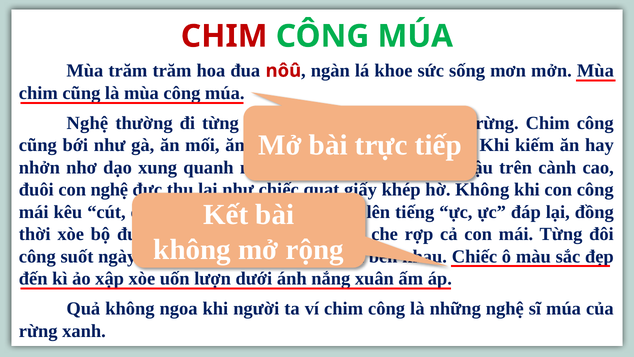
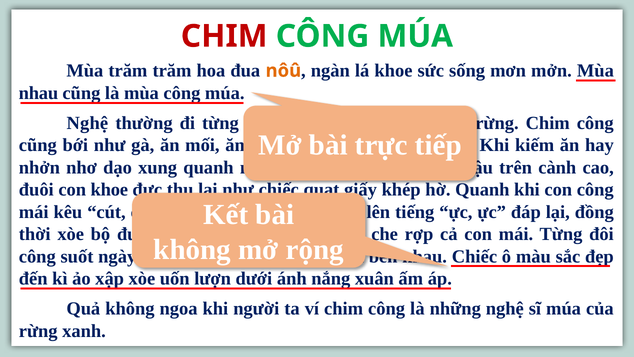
nôû colour: red -> orange (283, 71)
chim: chim -> nhau (38, 93)
con nghệ: nghệ -> khoe (109, 190)
Không: Không -> Quanh (482, 190)
